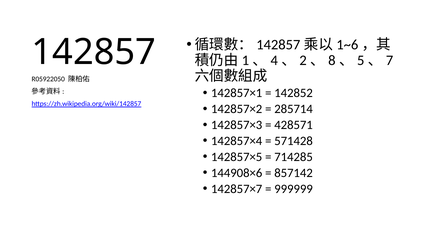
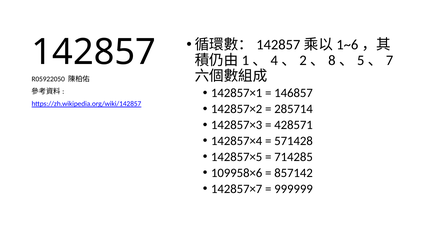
142852: 142852 -> 146857 (294, 93)
144908×6: 144908×6 -> 109958×6 (237, 173)
